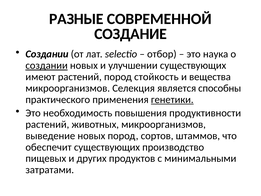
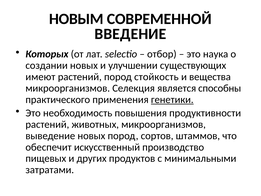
РАЗНЫЕ: РАЗНЫЕ -> НОВЫМ (76, 19)
СОЗДАНИЕ: СОЗДАНИЕ -> ВВЕДЕНИЕ (130, 34)
Создании: Создании -> Которых (47, 54)
создании underline: present -> none (47, 65)
обеспечит существующих: существующих -> искусственный (107, 147)
